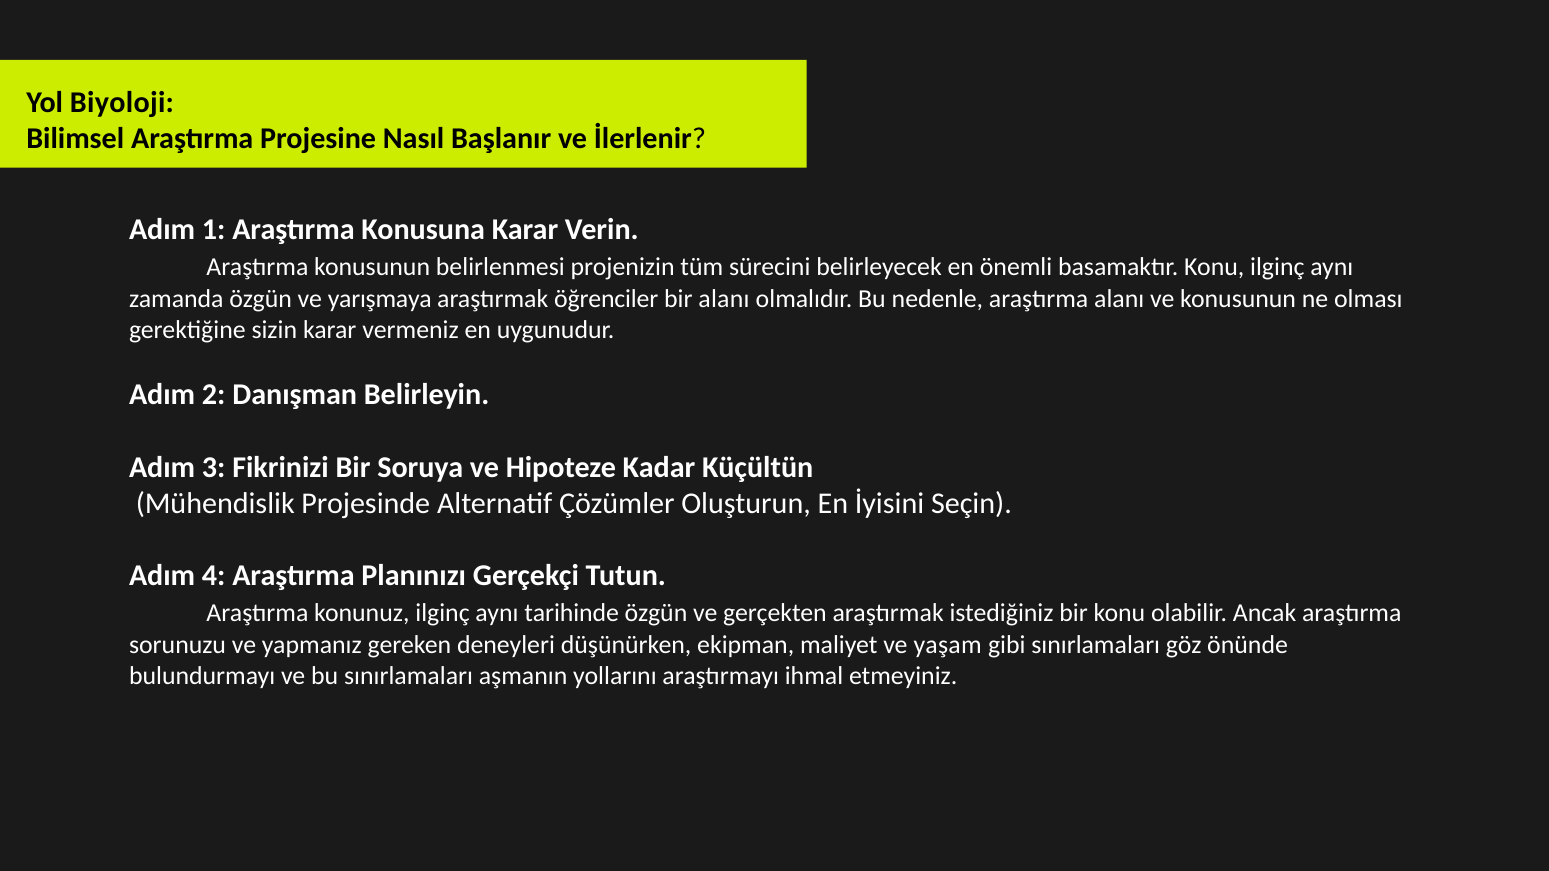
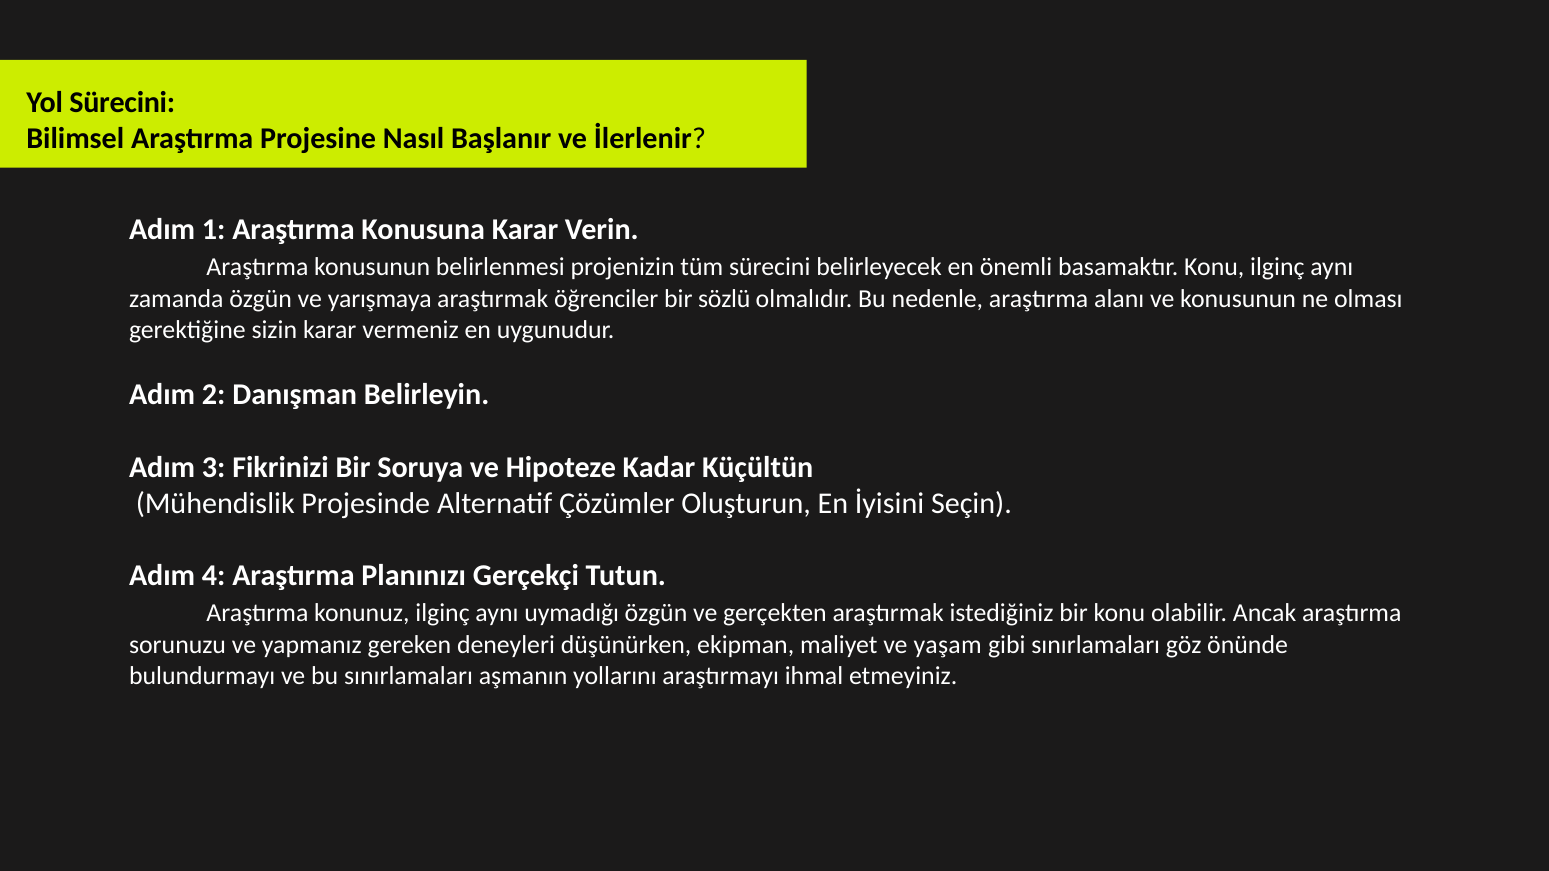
Yol Biyoloji: Biyoloji -> Sürecini (122, 102)
bir alanı: alanı -> sözlü (724, 299)
tarihinde: tarihinde -> uymadığı (572, 613)
